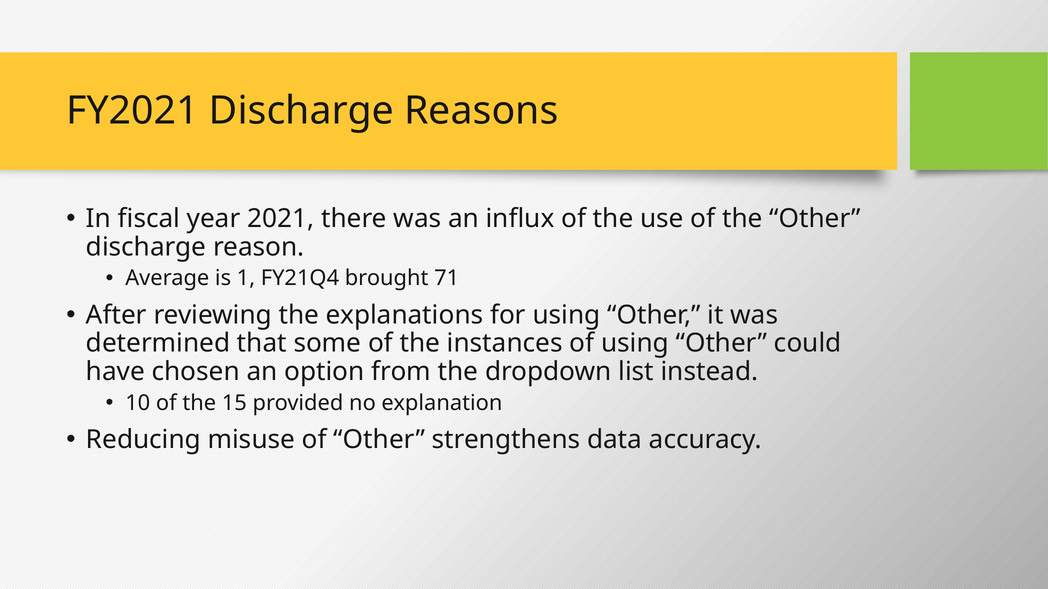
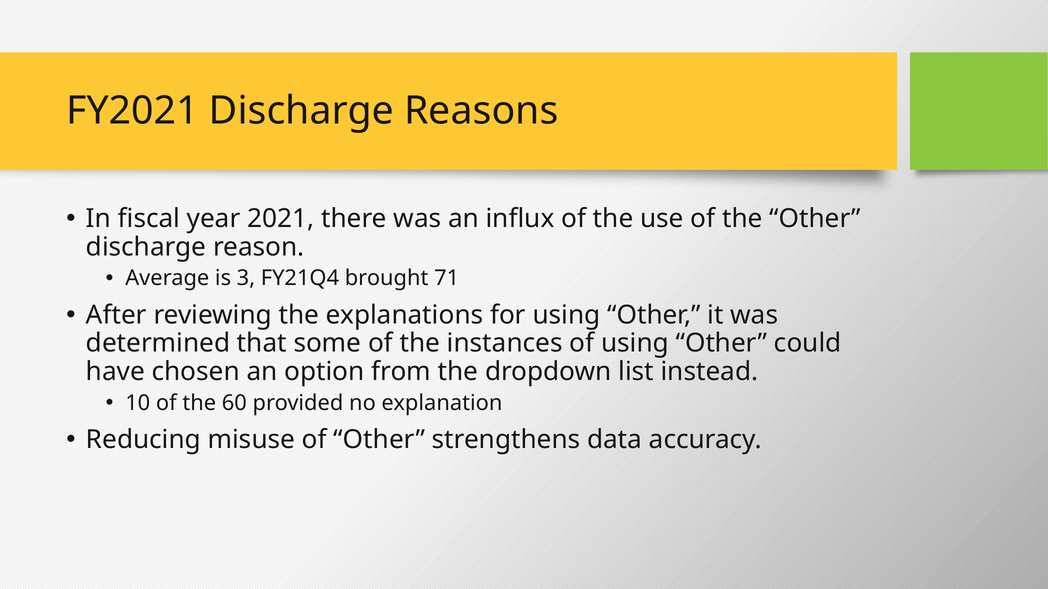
1: 1 -> 3 (246, 278)
15: 15 -> 60 (234, 403)
